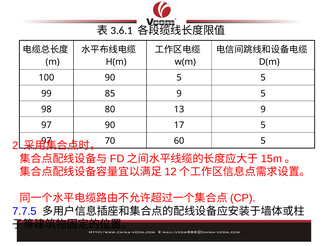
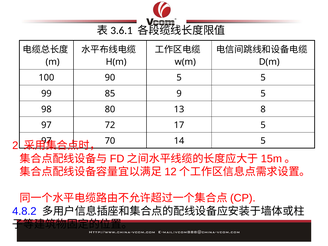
13 9: 9 -> 8 (263, 109)
97 90: 90 -> 72 (110, 125)
60: 60 -> 14 (179, 141)
7.7.5: 7.7.5 -> 4.8.2 (24, 211)
